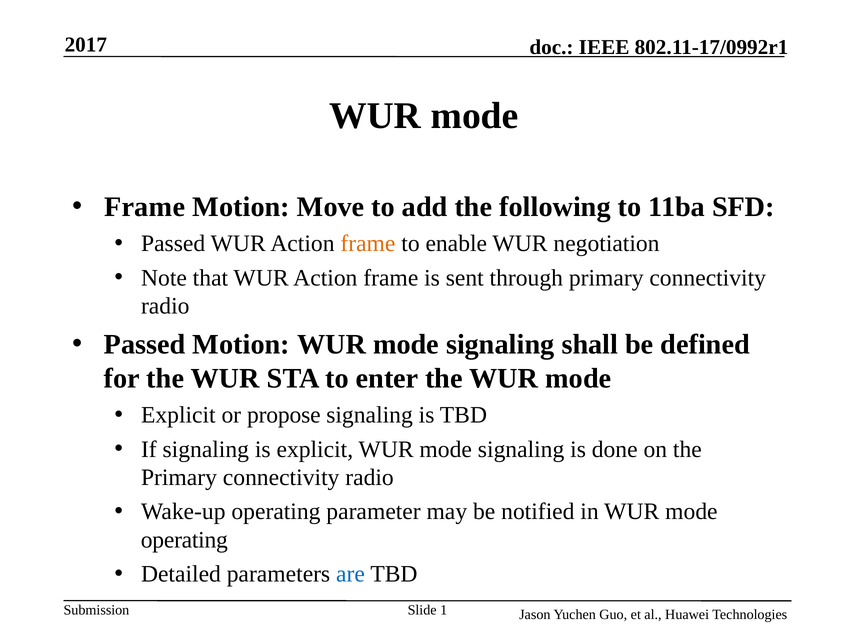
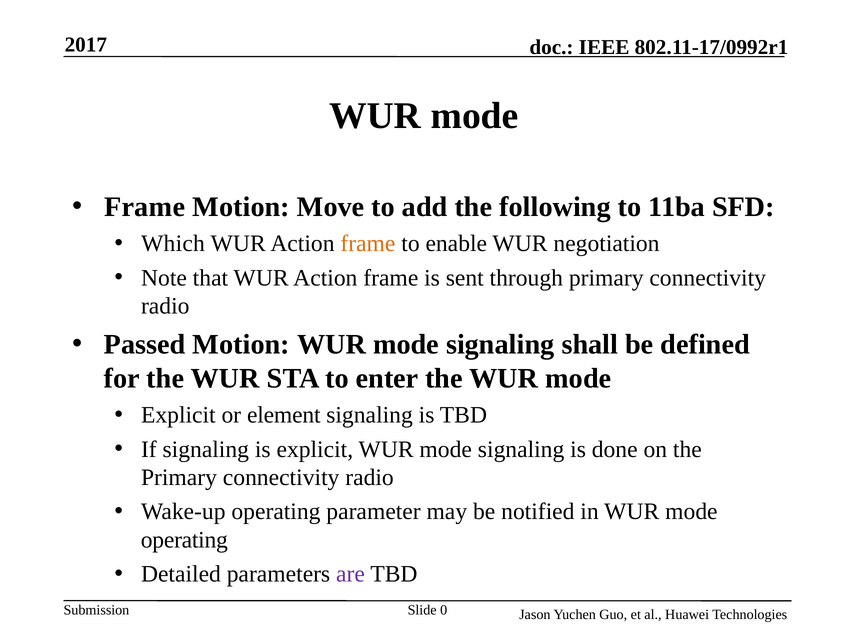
Passed: Passed -> Which (173, 244)
propose: propose -> element (284, 415)
are colour: blue -> purple (350, 574)
1: 1 -> 0 (444, 610)
